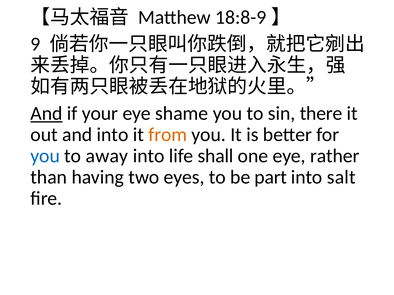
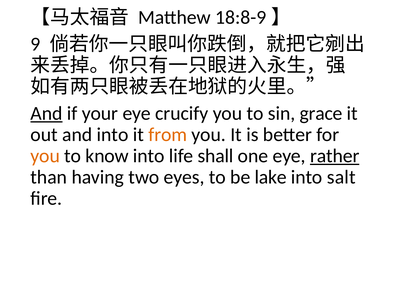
shame: shame -> crucify (182, 114)
there: there -> grace (321, 114)
you colour: blue -> orange (45, 156)
away: away -> know (107, 156)
rather underline: none -> present (335, 156)
part: part -> lake (271, 177)
